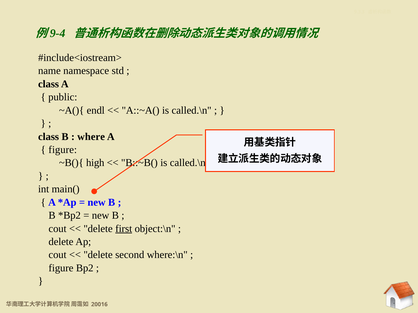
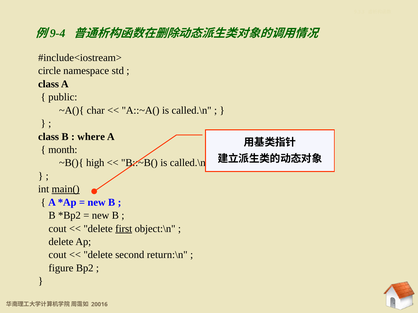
name: name -> circle (49, 71)
endl: endl -> char (96, 110)
figure: figure -> month (63, 150)
main( underline: none -> present (66, 189)
where:\n: where:\n -> return:\n (167, 255)
